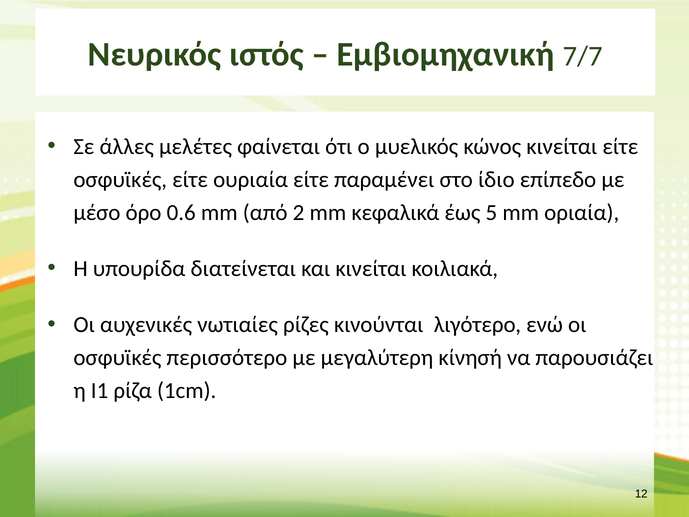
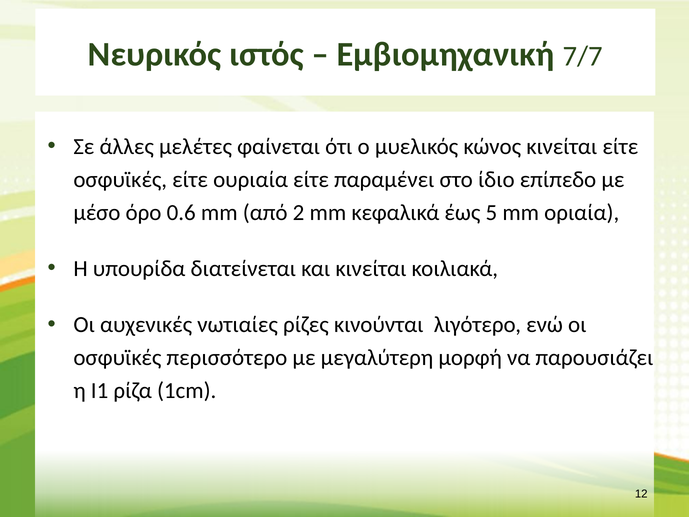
κίνησή: κίνησή -> μορφή (470, 358)
